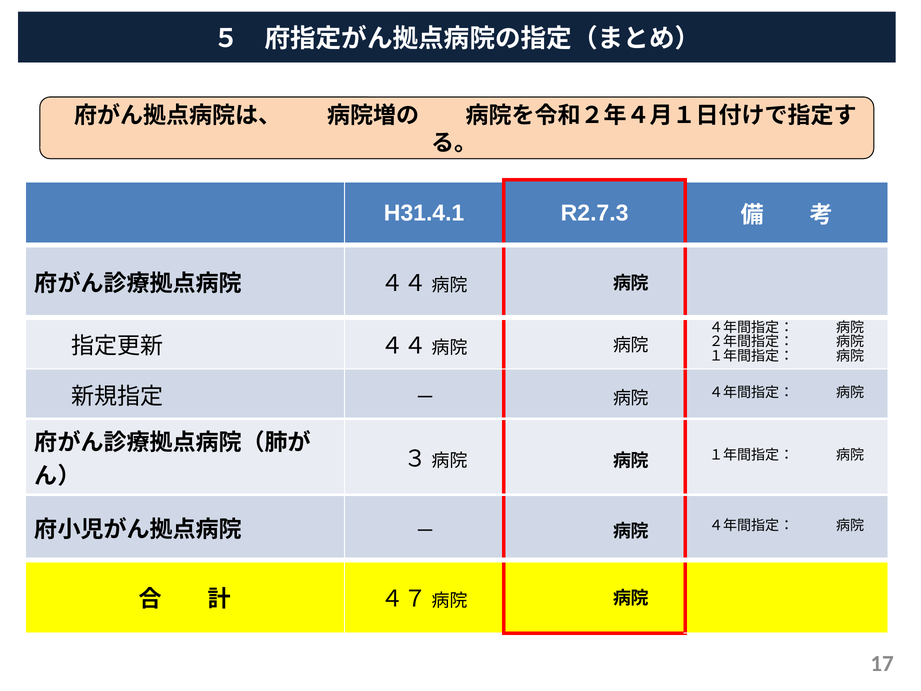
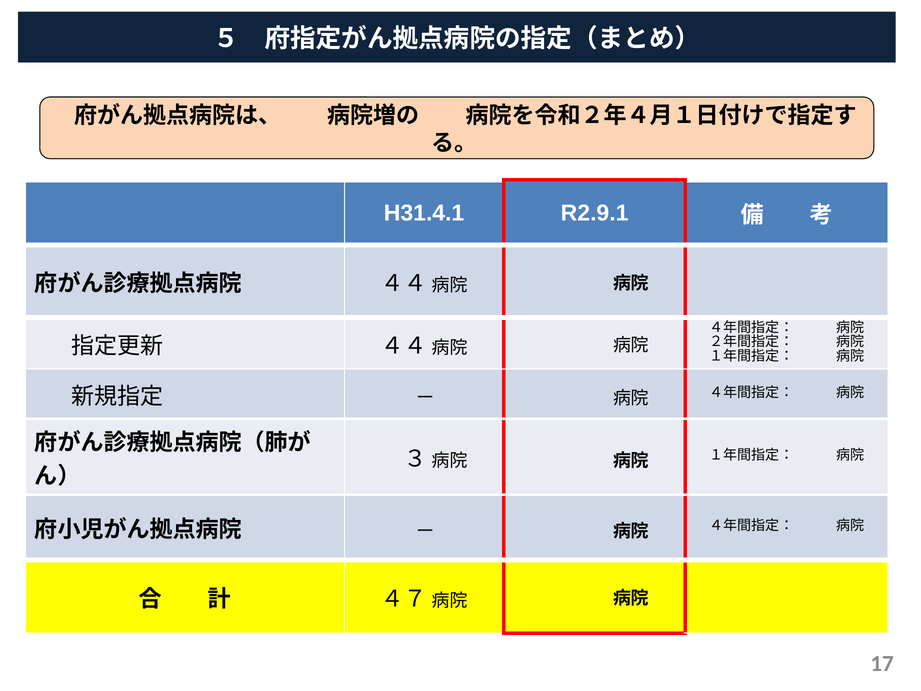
R2.7.3: R2.7.3 -> R2.9.1 (595, 213)
